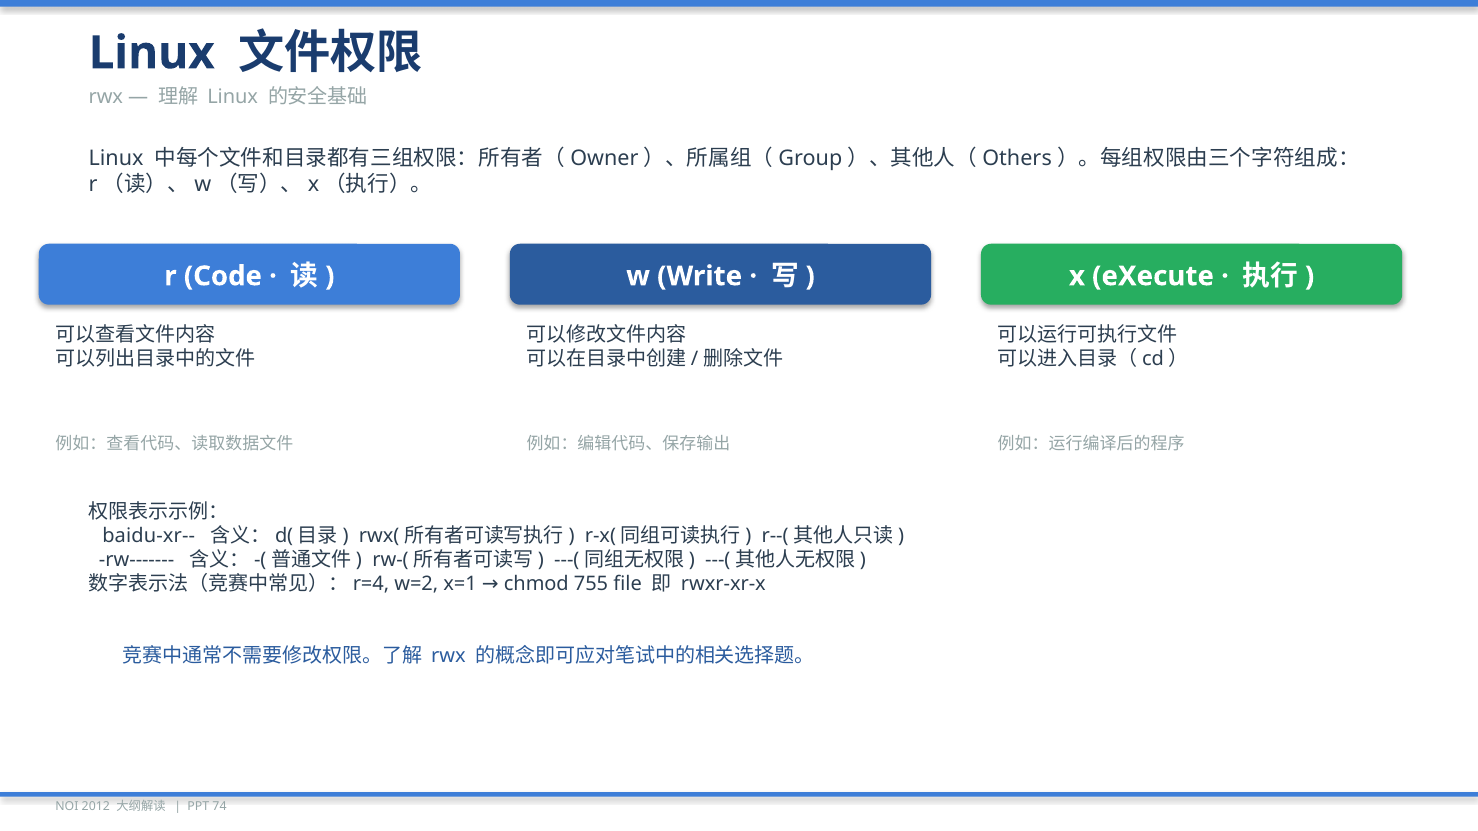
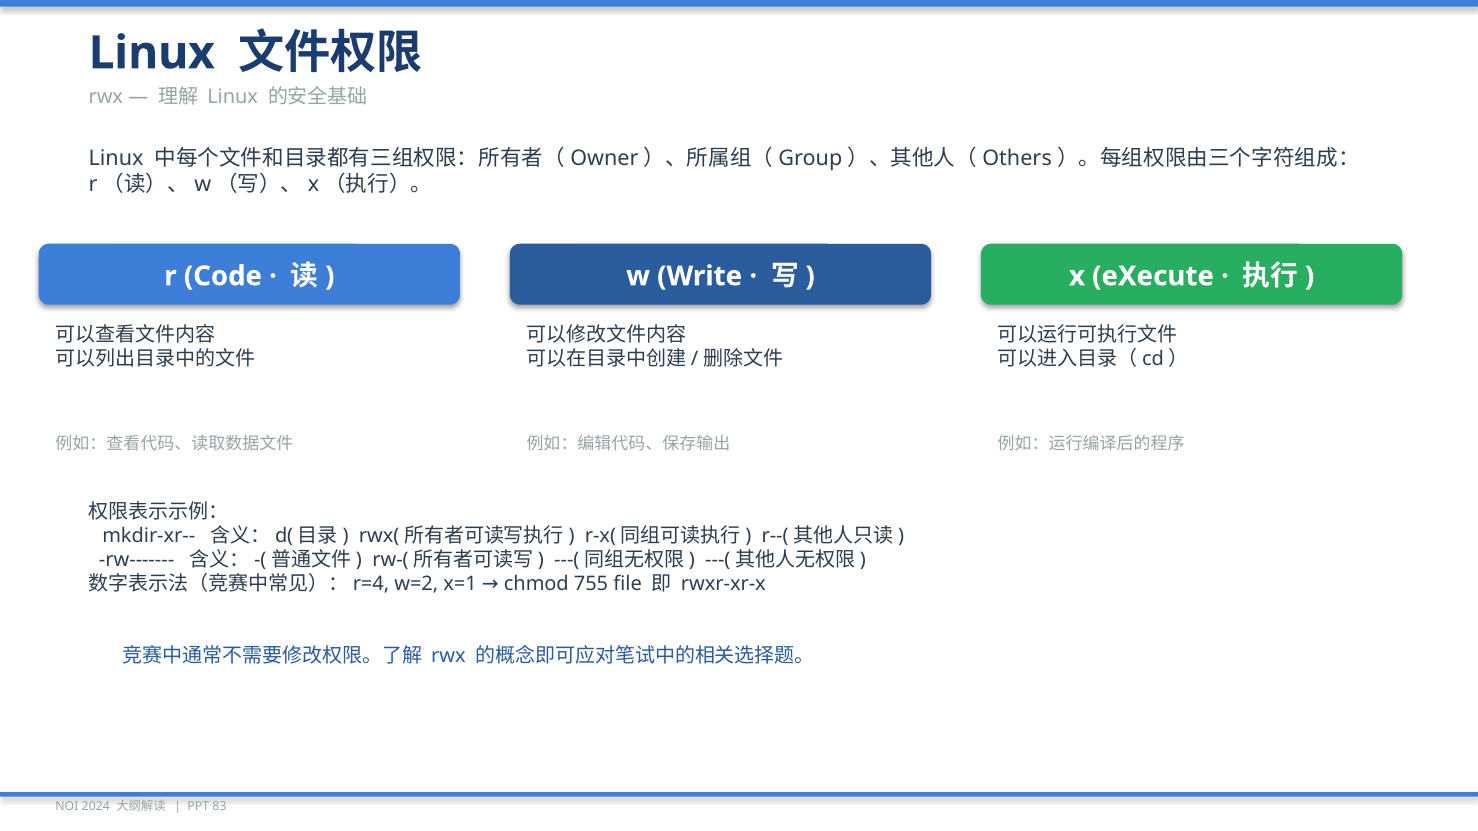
baidu-xr--: baidu-xr-- -> mkdir-xr-- (149, 536)
2012: 2012 -> 2024 (96, 806)
74: 74 -> 83 (220, 806)
